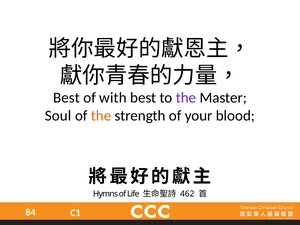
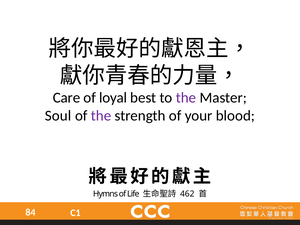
Best: Best -> Care (67, 98)
with: with -> loyal (113, 98)
the colour: orange -> purple (101, 116)
